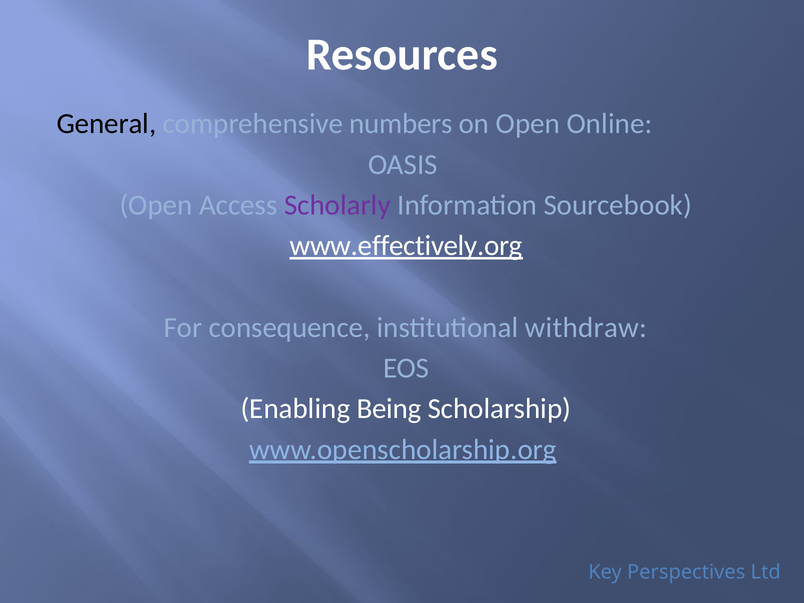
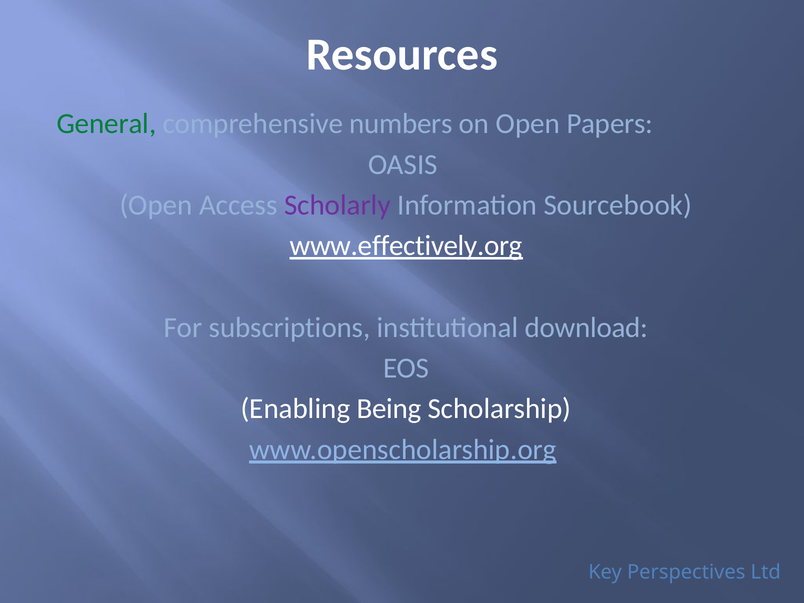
General colour: black -> green (106, 124)
Online: Online -> Papers (610, 124)
consequence: consequence -> subscriptions (290, 328)
withdraw: withdraw -> download (586, 328)
